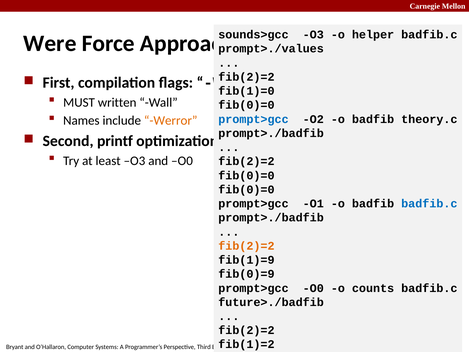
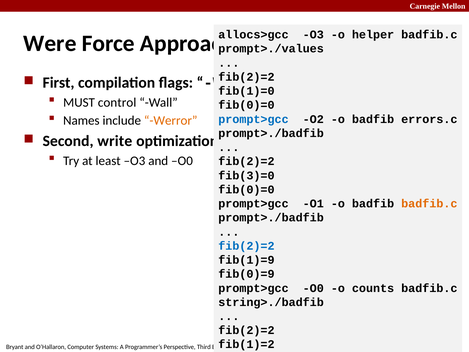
sounds>gcc: sounds>gcc -> allocs>gcc (253, 35)
written: written -> control (117, 102)
theory.c: theory.c -> errors.c (429, 119)
printf: printf -> write (115, 141)
fib(0)=0: fib(0)=0 -> fib(3)=0 (246, 175)
badfib.c colour: blue -> orange (429, 204)
fib(2)=2 colour: orange -> blue (246, 246)
future>./badfib: future>./badfib -> string>./badfib (271, 302)
